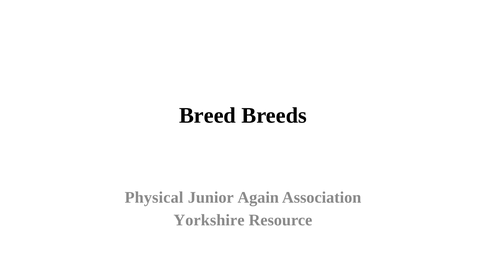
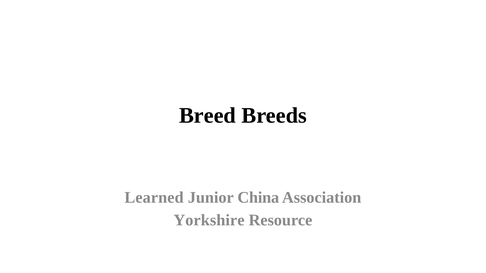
Physical: Physical -> Learned (154, 198)
Again: Again -> China (258, 198)
